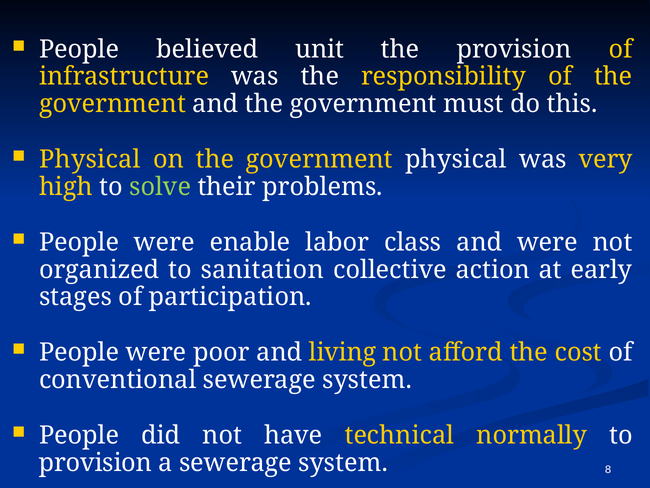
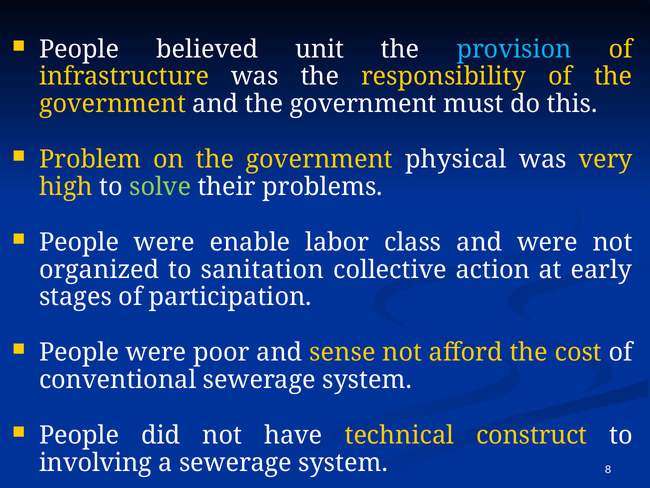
provision colour: white -> light blue (514, 49)
Physical: Physical -> Problem (90, 159)
living: living -> sense (343, 352)
normally: normally -> construct (532, 435)
provision: provision -> involving (95, 462)
